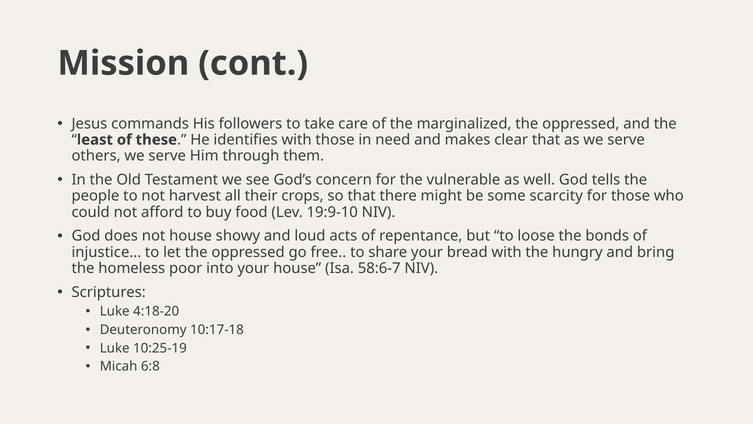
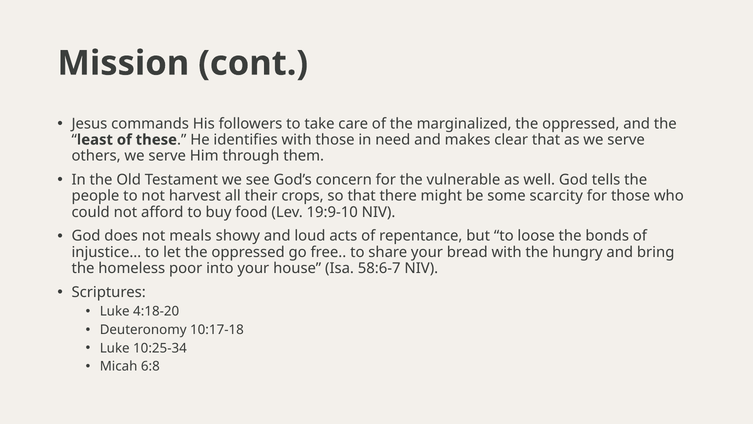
not house: house -> meals (190, 236)
10:25-19: 10:25-19 -> 10:25-34 (160, 348)
